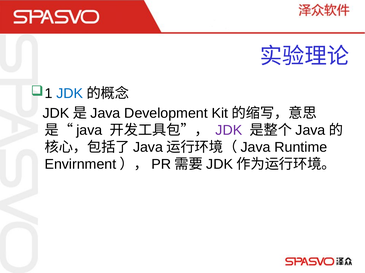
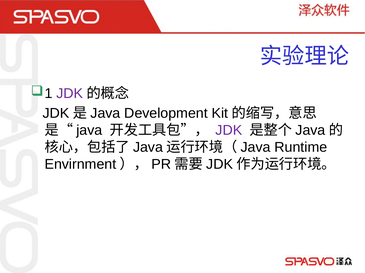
JDK colour: blue -> purple (70, 94)
